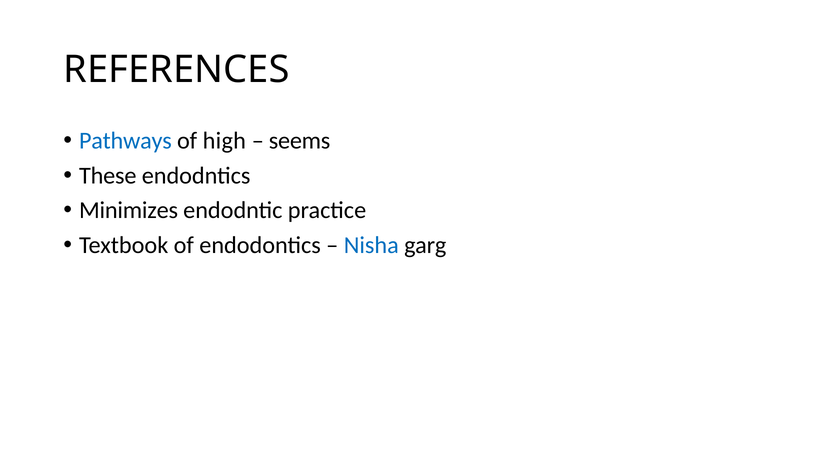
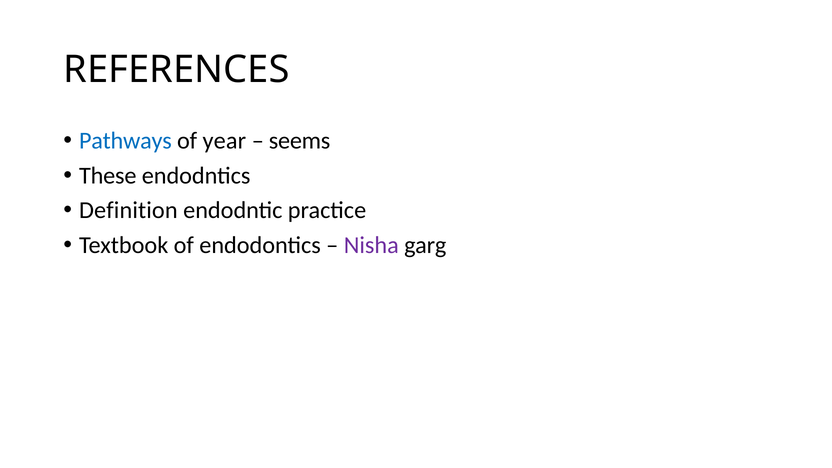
high: high -> year (224, 141)
Minimizes: Minimizes -> Definition (128, 210)
Nisha colour: blue -> purple (371, 245)
